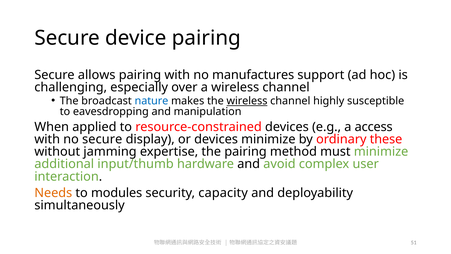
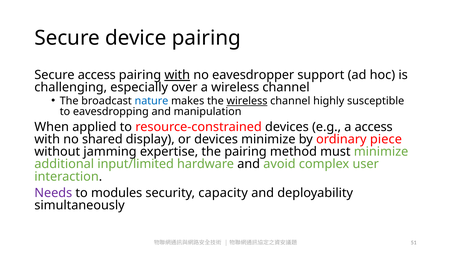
Secure allows: allows -> access (97, 75)
with underline: none -> present (177, 75)
manufactures: manufactures -> eavesdropper (253, 75)
no secure: secure -> shared (102, 139)
these: these -> piece (386, 139)
input/thumb: input/thumb -> input/limited (136, 164)
Needs colour: orange -> purple (53, 193)
